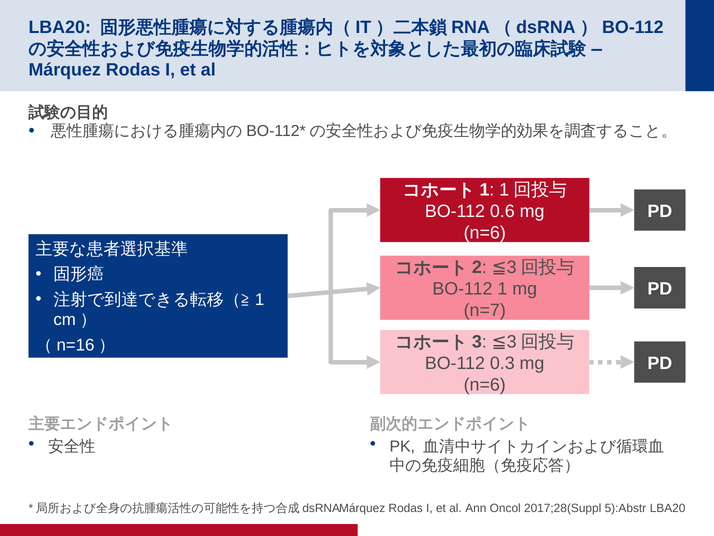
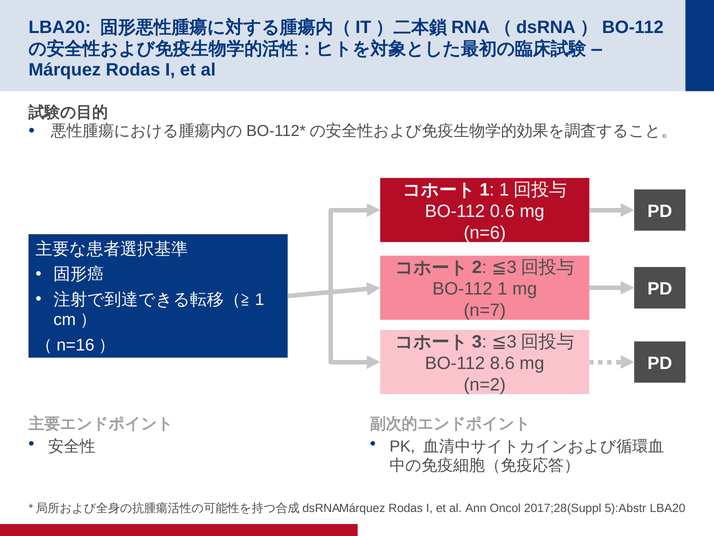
0.3: 0.3 -> 8.6 (502, 363)
n=6: n=6 -> n=2 (485, 384)
